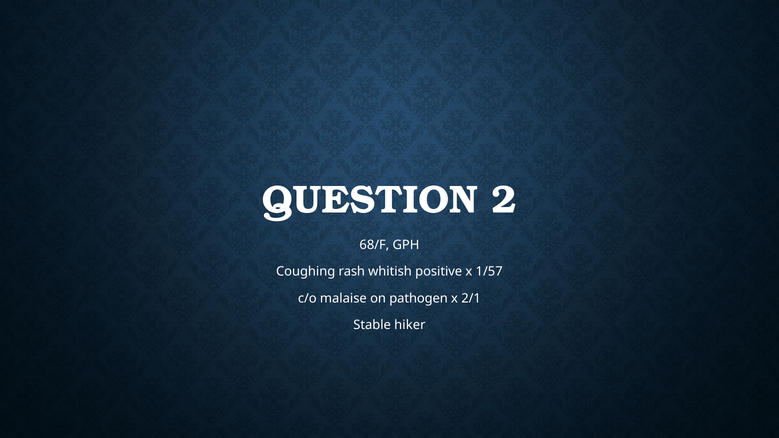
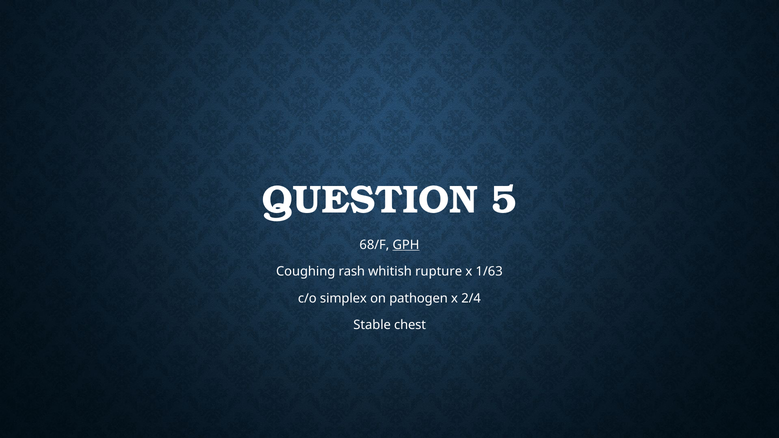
2: 2 -> 5 (504, 200)
GPH underline: none -> present (406, 245)
positive: positive -> rupture (439, 272)
1/57: 1/57 -> 1/63 (489, 272)
malaise: malaise -> simplex (343, 298)
2/1: 2/1 -> 2/4 (471, 298)
hiker: hiker -> chest (410, 325)
